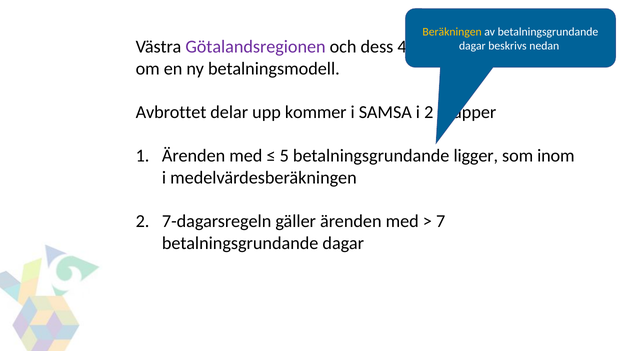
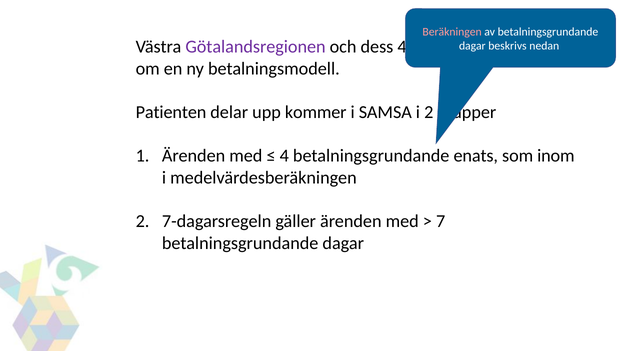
Beräkningen colour: yellow -> pink (452, 32)
Avbrottet: Avbrottet -> Patienten (171, 112)
5: 5 -> 4 (284, 156)
betalningsgrundande ligger: ligger -> enats (476, 156)
